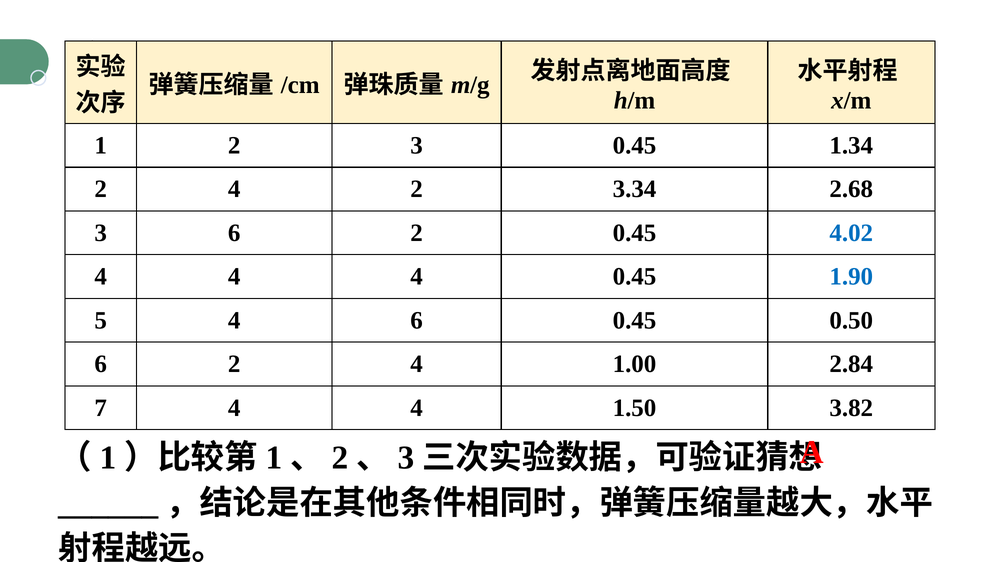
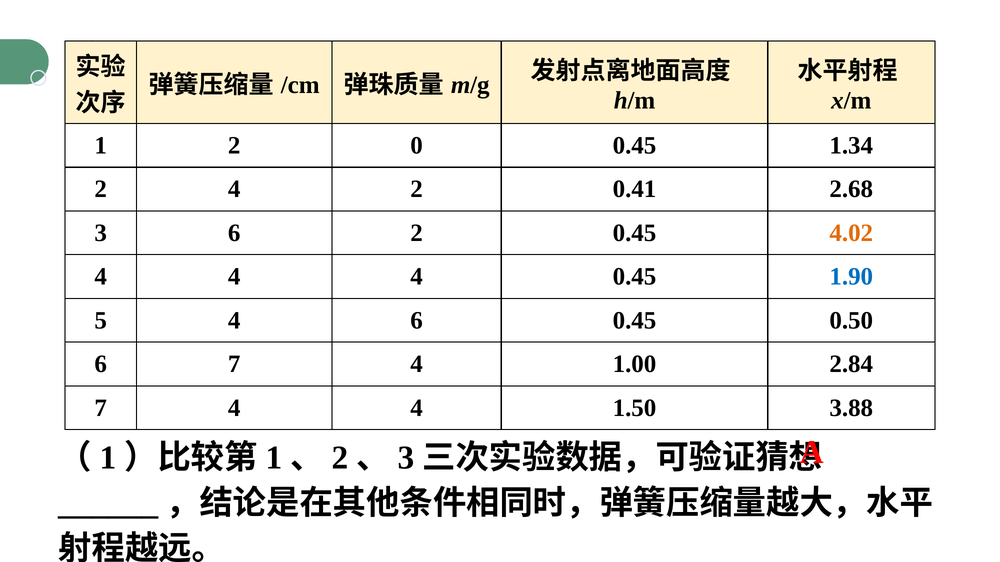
2 3: 3 -> 0 (417, 146)
3.34: 3.34 -> 0.41 (635, 189)
4.02 colour: blue -> orange (851, 233)
2: 2 -> 7 (234, 365)
3.82: 3.82 -> 3.88 (851, 408)
